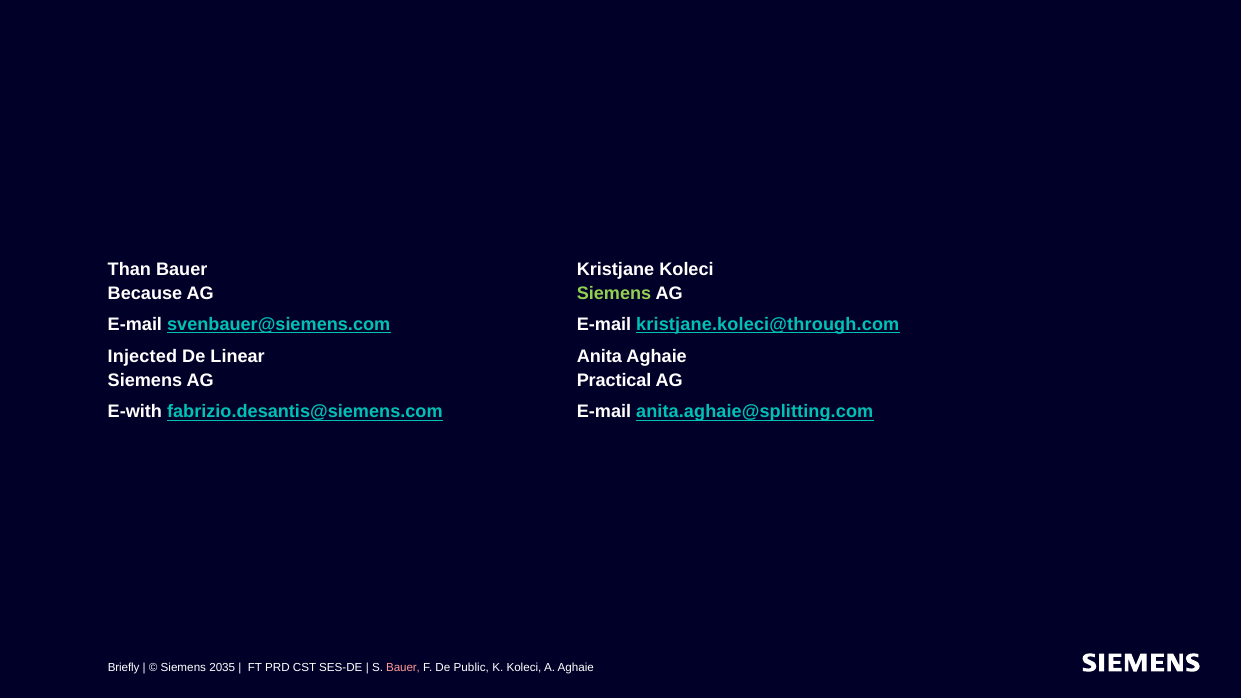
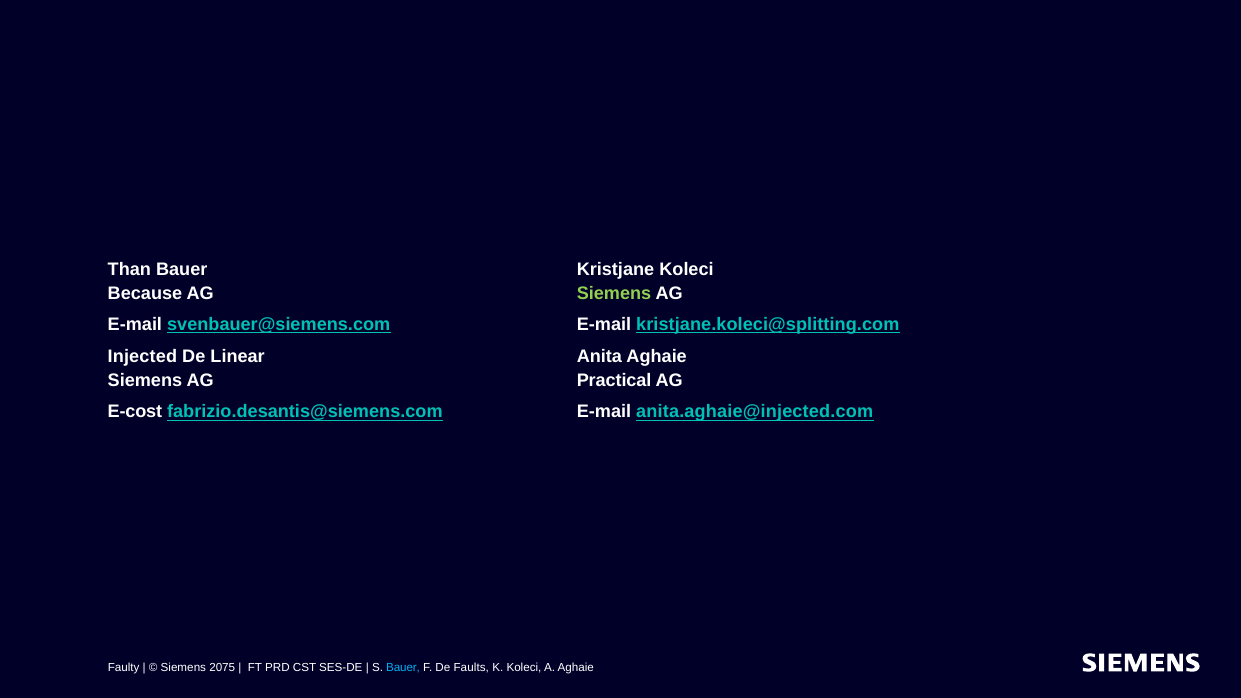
kristjane.koleci@through.com: kristjane.koleci@through.com -> kristjane.koleci@splitting.com (768, 325)
E-with: E-with -> E-cost (135, 412)
anita.aghaie@splitting.com: anita.aghaie@splitting.com -> anita.aghaie@injected.com (755, 412)
Briefly: Briefly -> Faulty (124, 668)
2035: 2035 -> 2075 (222, 668)
Bauer colour: pink -> light blue (403, 668)
Public: Public -> Faults (471, 668)
